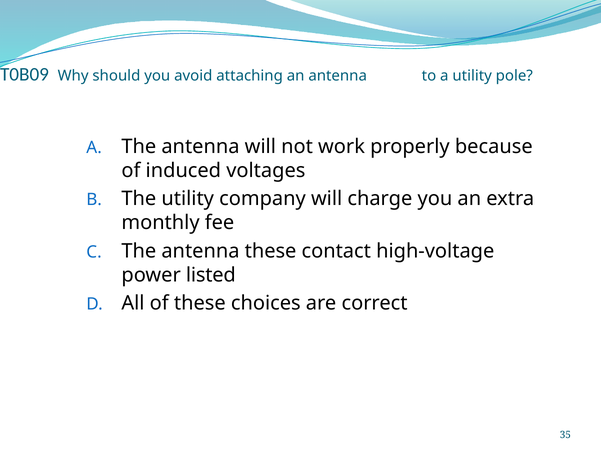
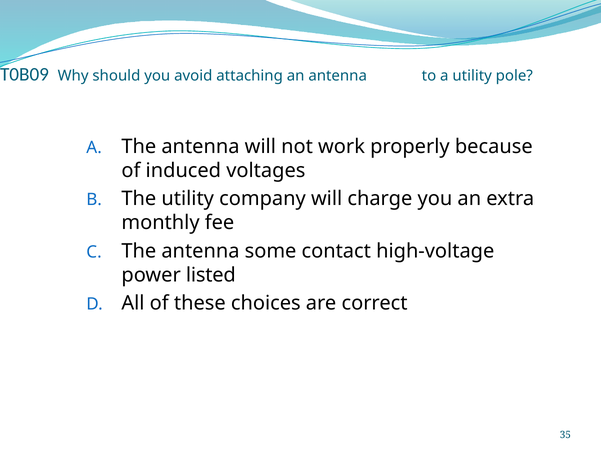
antenna these: these -> some (271, 251)
